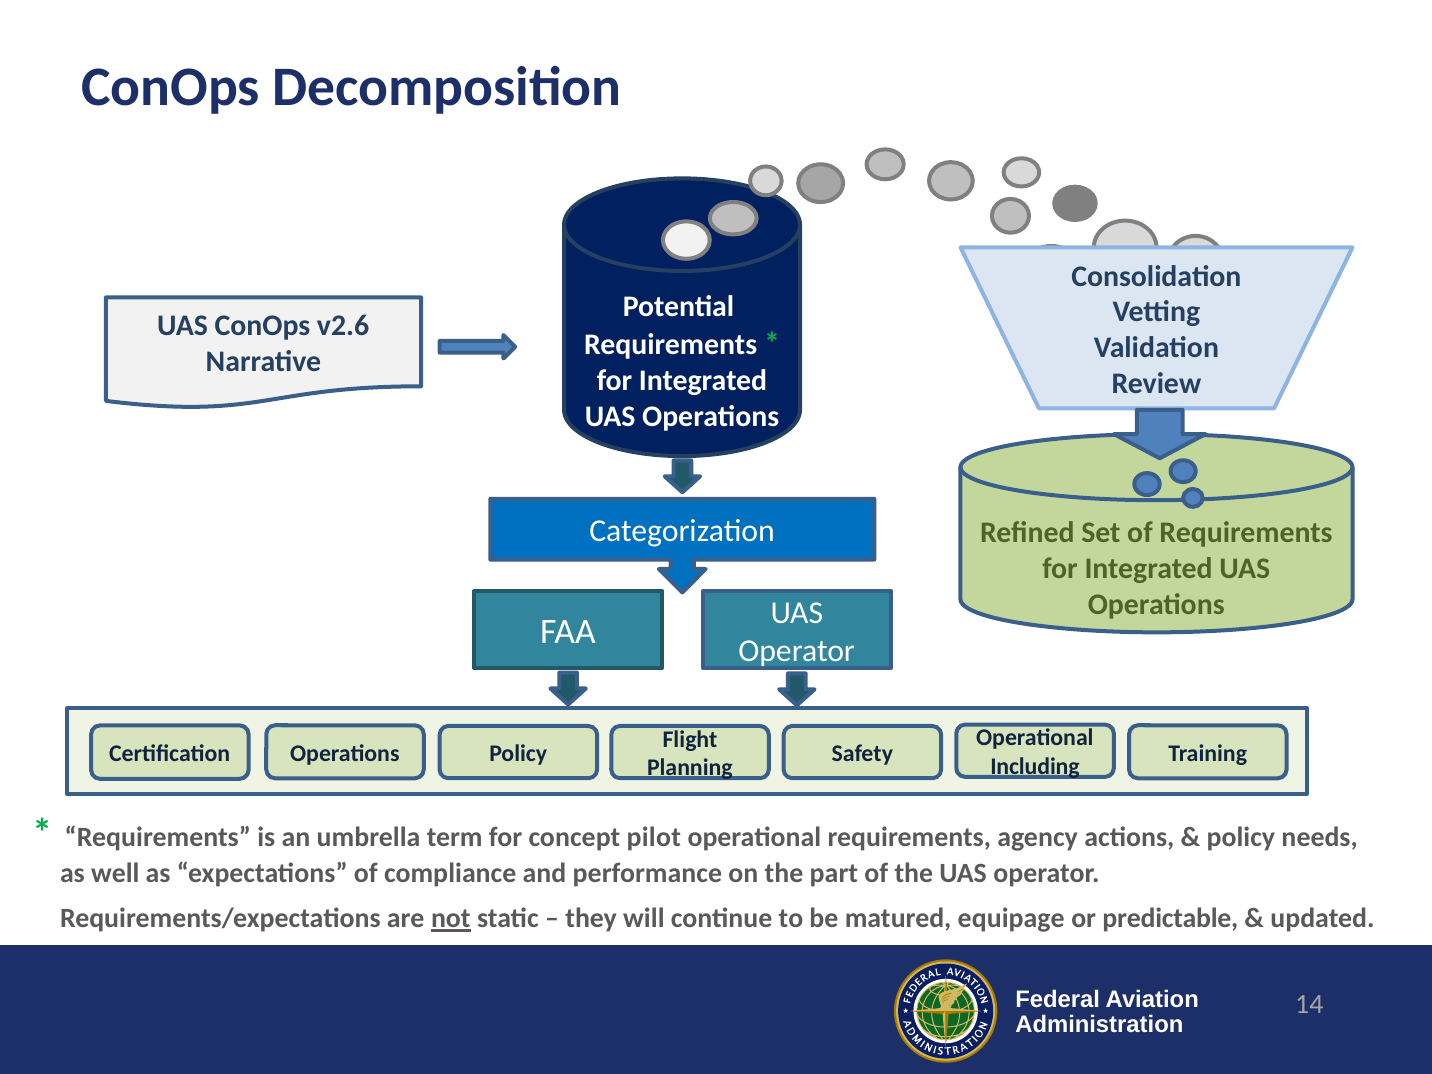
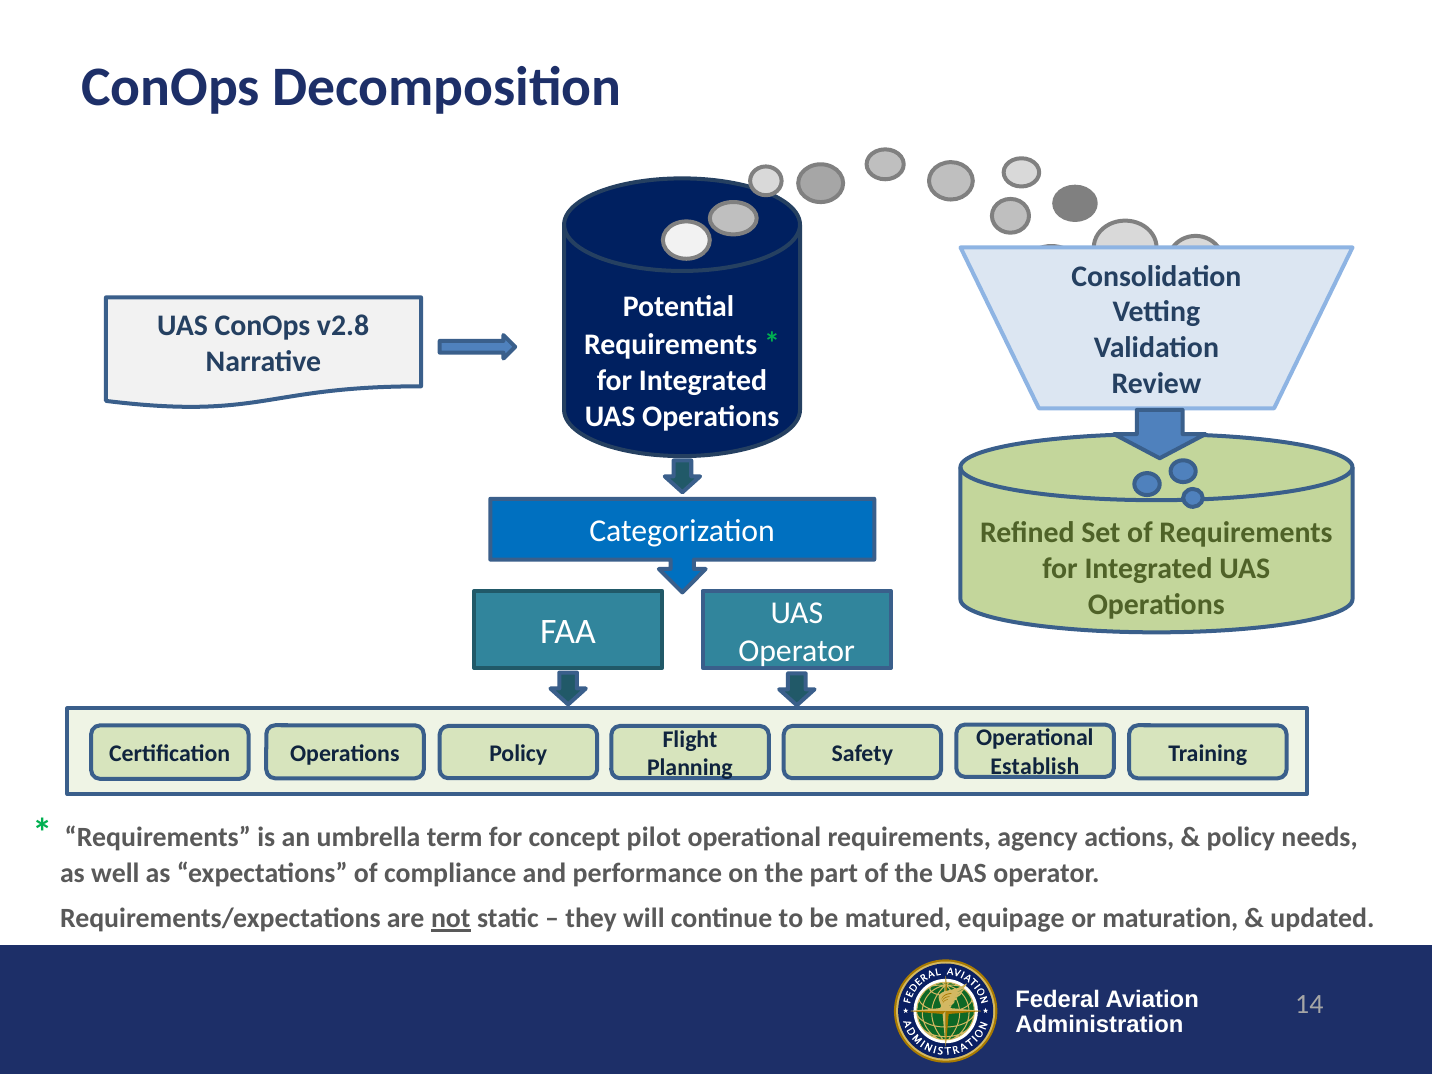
v2.6: v2.6 -> v2.8 (343, 326)
Including: Including -> Establish (1035, 767)
predictable: predictable -> maturation (1170, 918)
